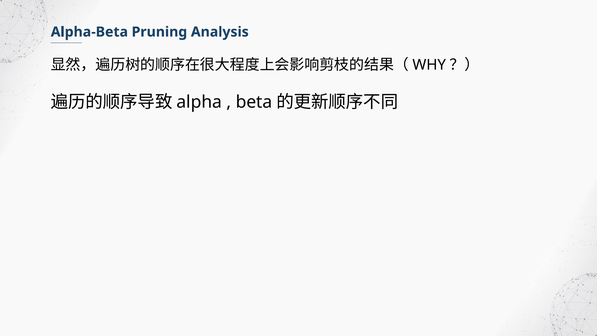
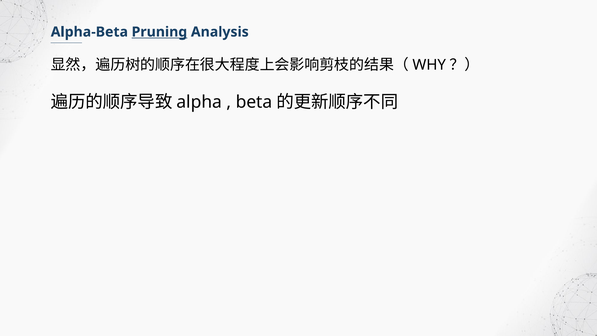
Pruning underline: none -> present (159, 32)
